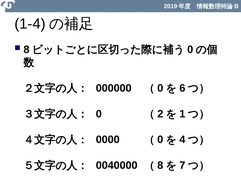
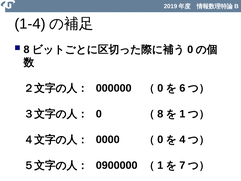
2: 2 -> 8 (160, 114)
0040000: 0040000 -> 0900000 (117, 165)
8: 8 -> 1 (160, 165)
